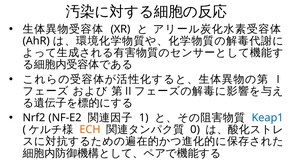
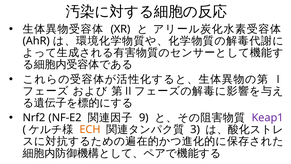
1: 1 -> 9 (144, 118)
Keap1 colour: blue -> purple (268, 118)
0: 0 -> 3 (195, 129)
